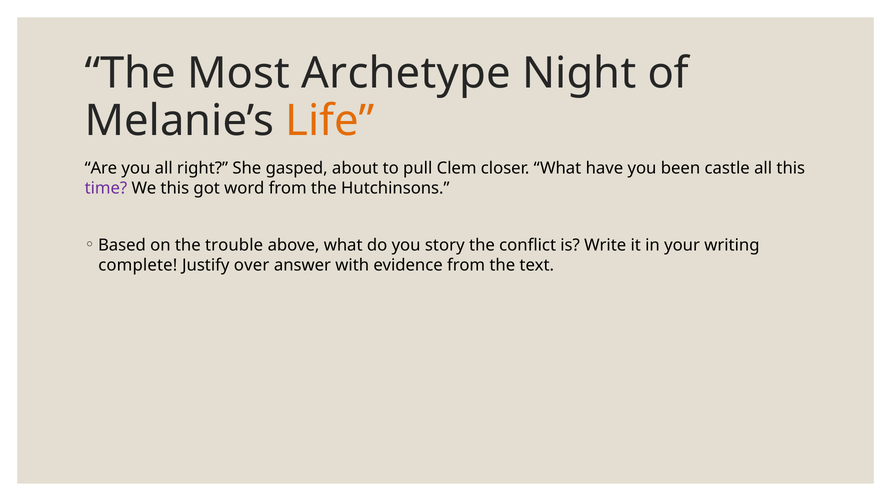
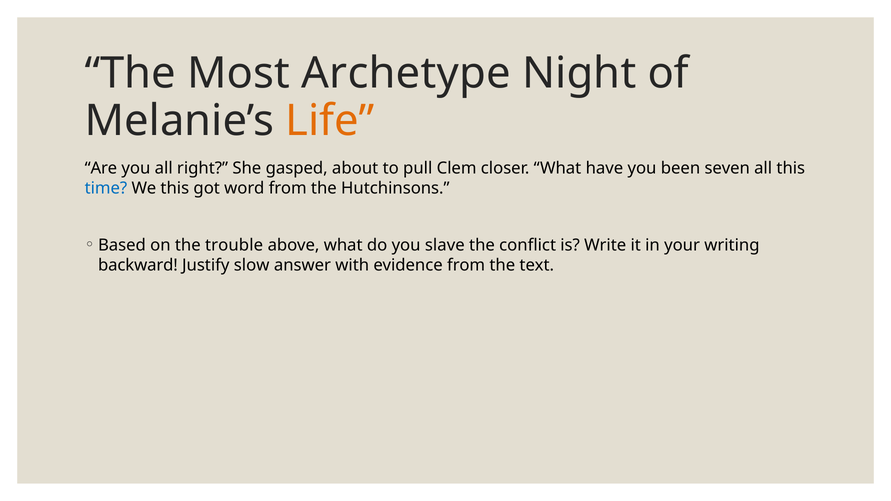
castle: castle -> seven (727, 168)
time colour: purple -> blue (106, 188)
story: story -> slave (445, 245)
complete: complete -> backward (138, 265)
over: over -> slow (252, 265)
